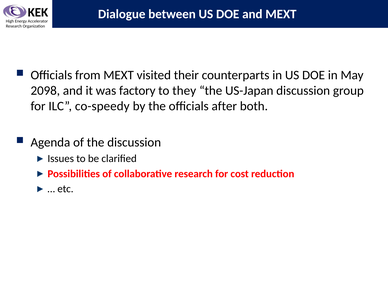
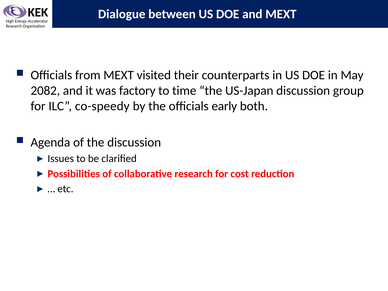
2098: 2098 -> 2082 (45, 91)
they: they -> time (184, 91)
after: after -> early (224, 106)
